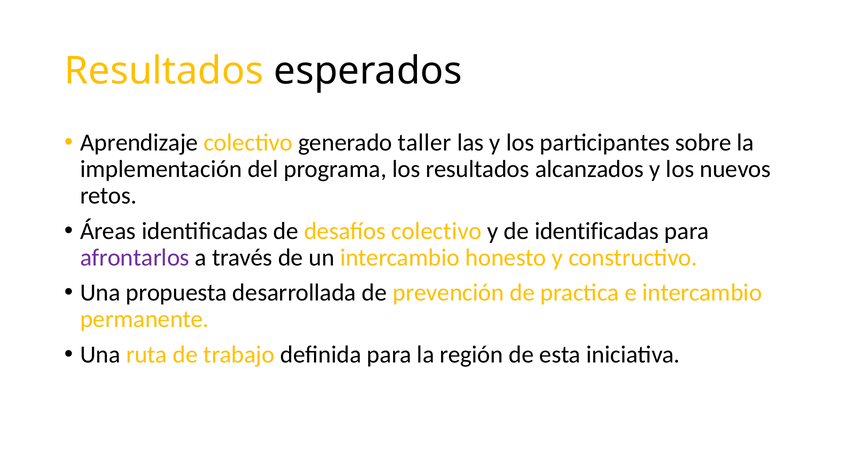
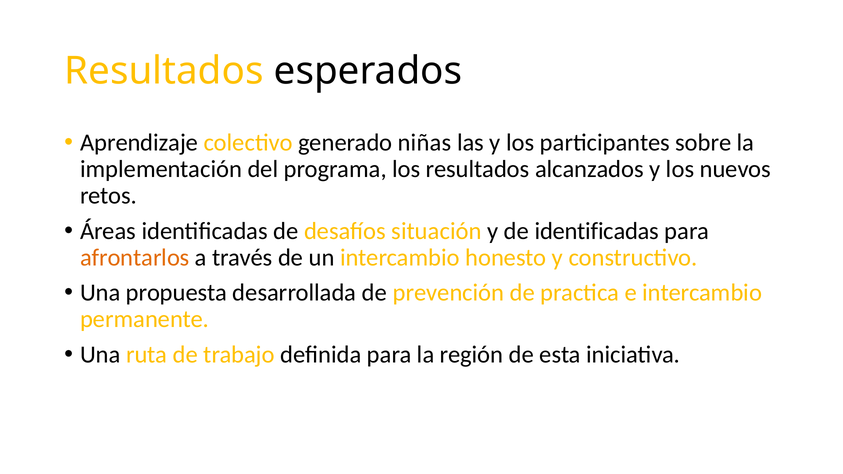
taller: taller -> niñas (425, 143)
desafíos colectivo: colectivo -> situación (437, 231)
afrontarlos colour: purple -> orange (135, 258)
